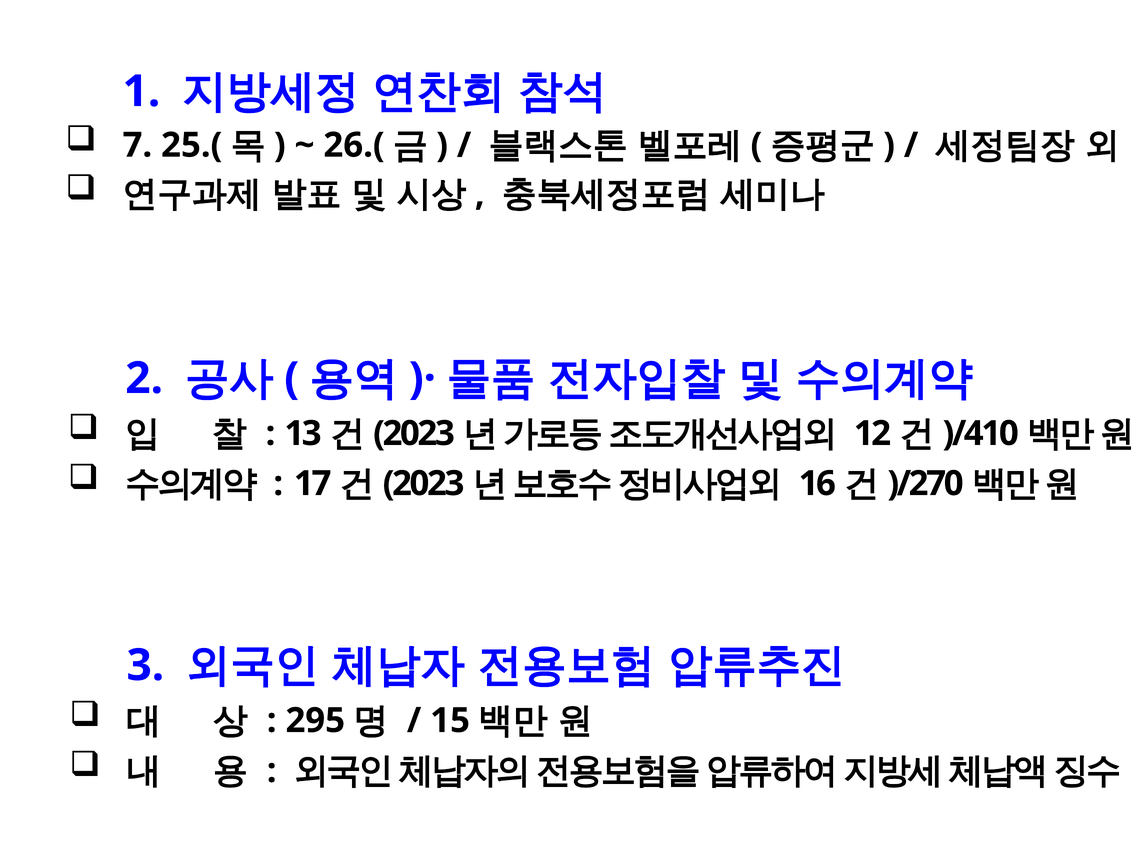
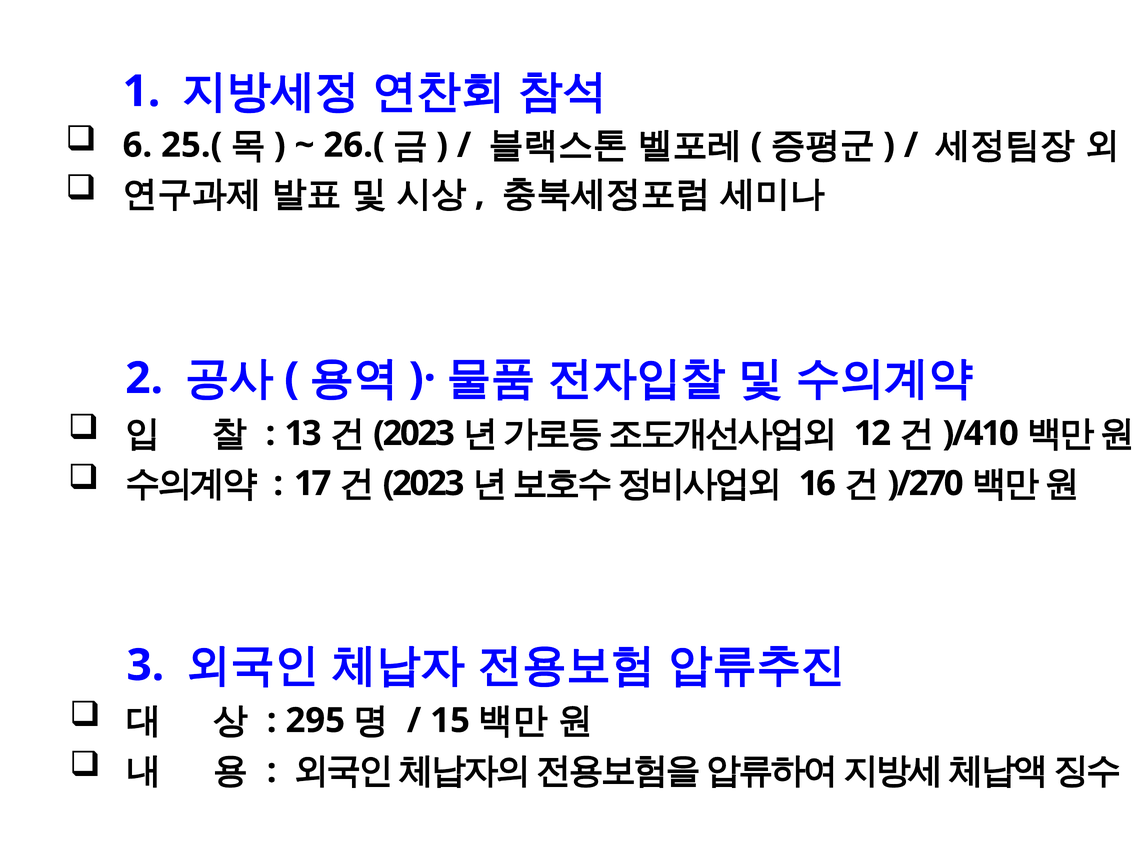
7: 7 -> 6 (137, 145)
